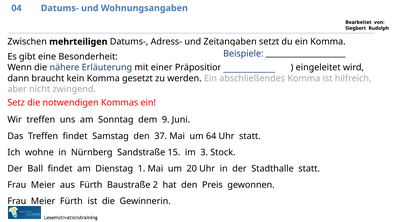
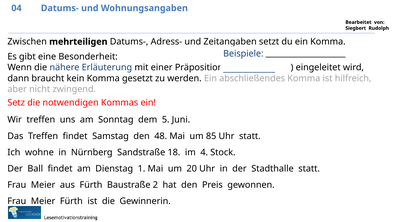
9: 9 -> 5 (166, 120)
37: 37 -> 48 (161, 136)
64: 64 -> 85 (211, 136)
15: 15 -> 18 (174, 152)
3: 3 -> 4 (204, 152)
